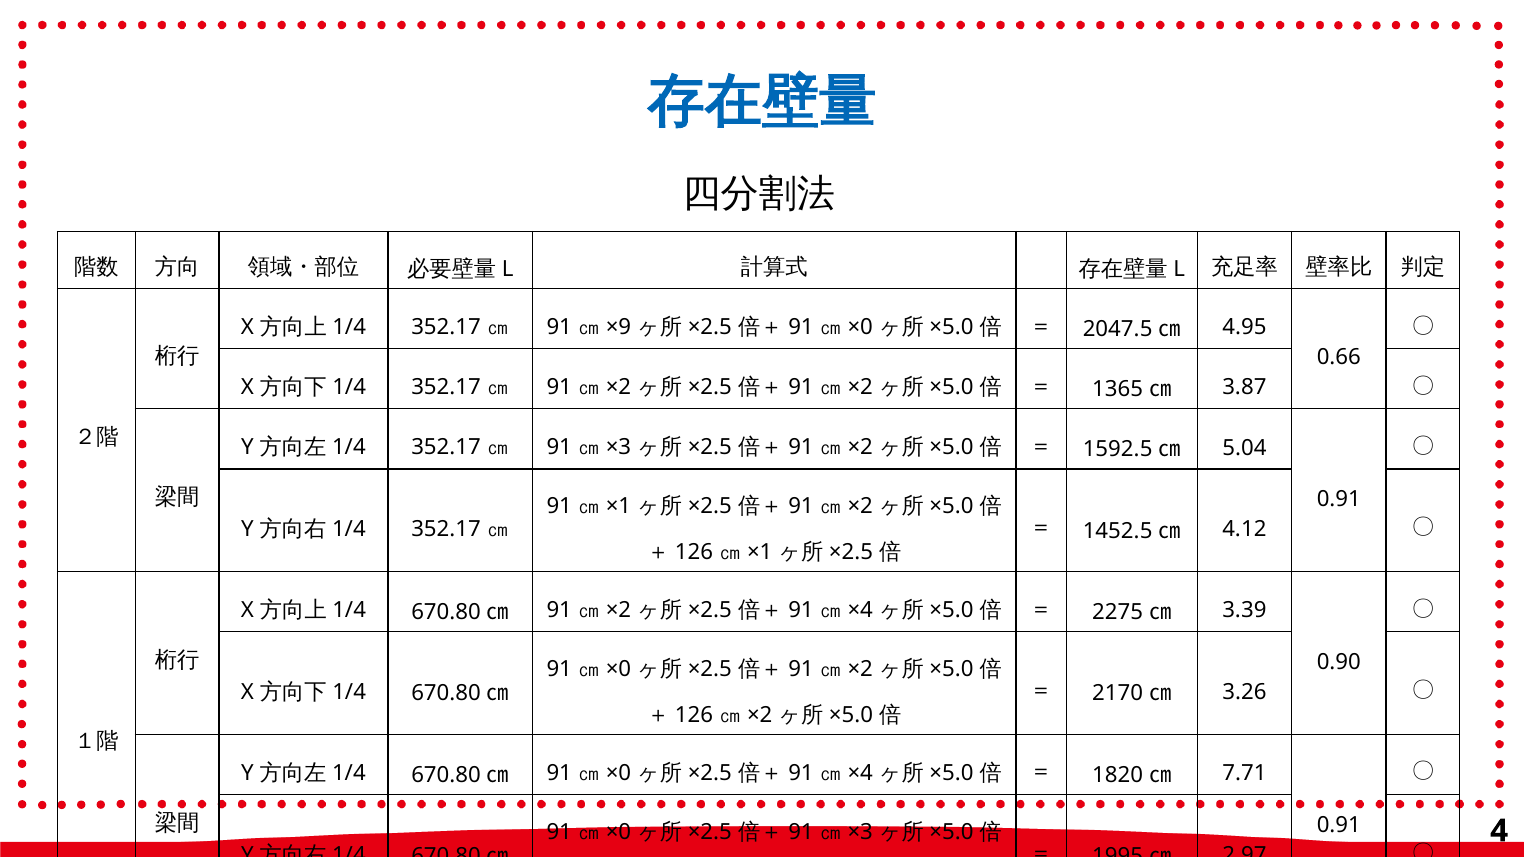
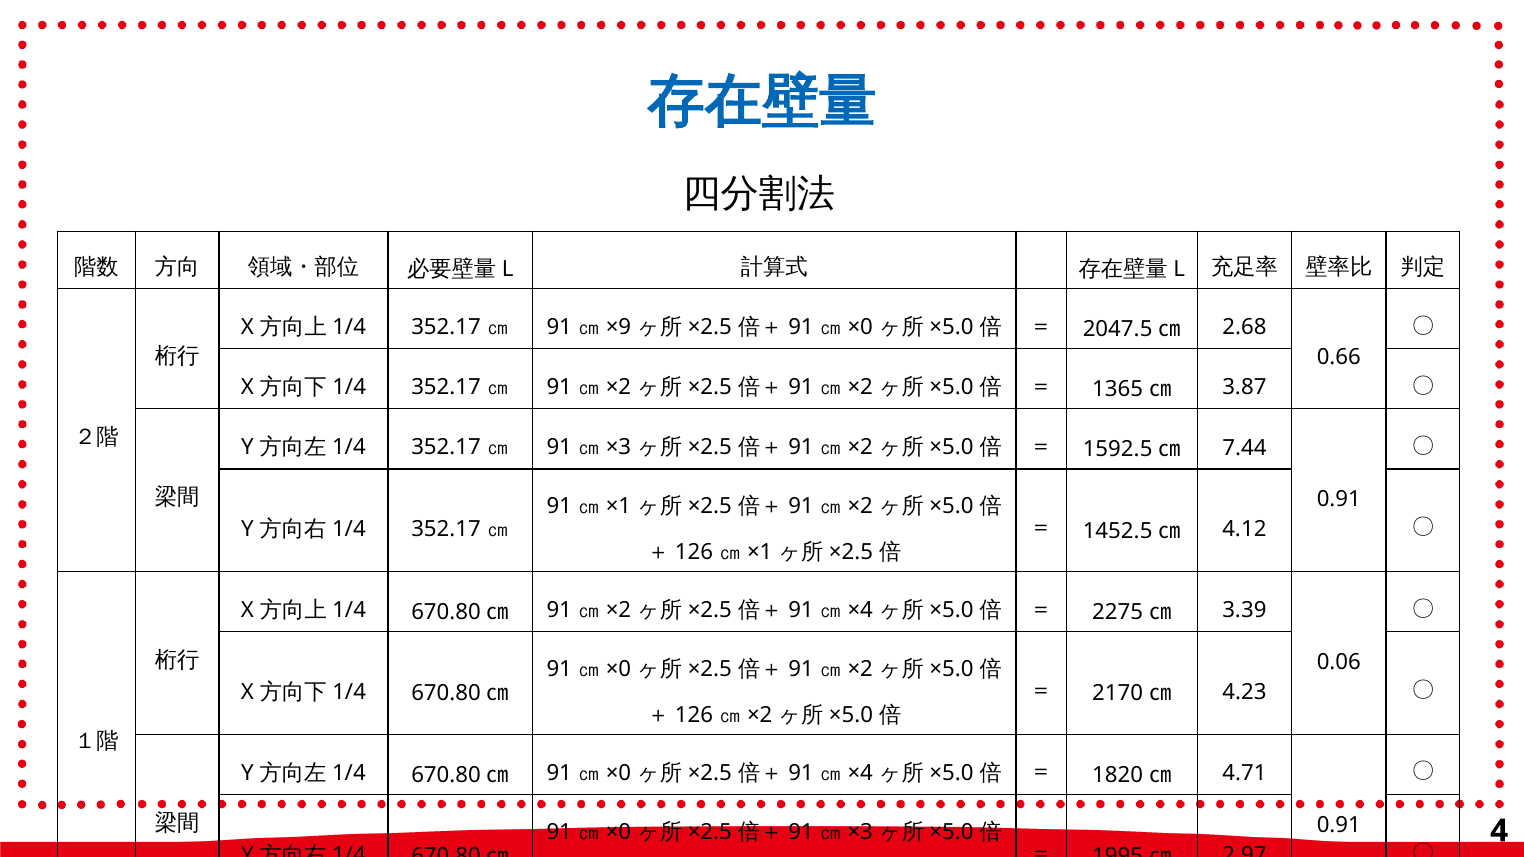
4.95: 4.95 -> 2.68 (1244, 328)
5.04: 5.04 -> 7.44 (1244, 448)
0.90: 0.90 -> 0.06 (1339, 662)
3.26: 3.26 -> 4.23 (1244, 692)
7.71: 7.71 -> 4.71 (1244, 774)
